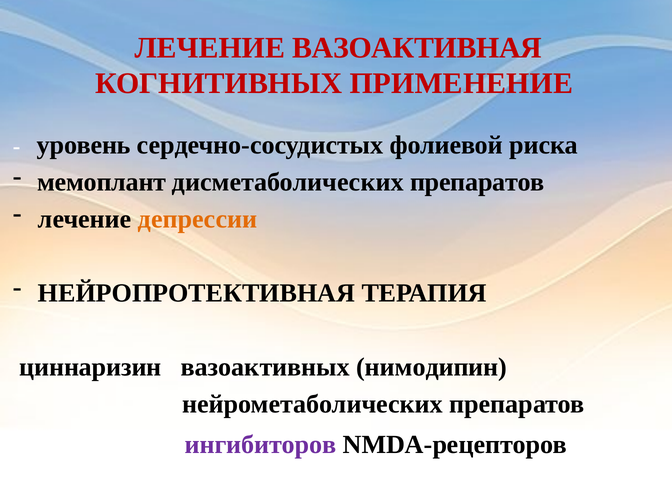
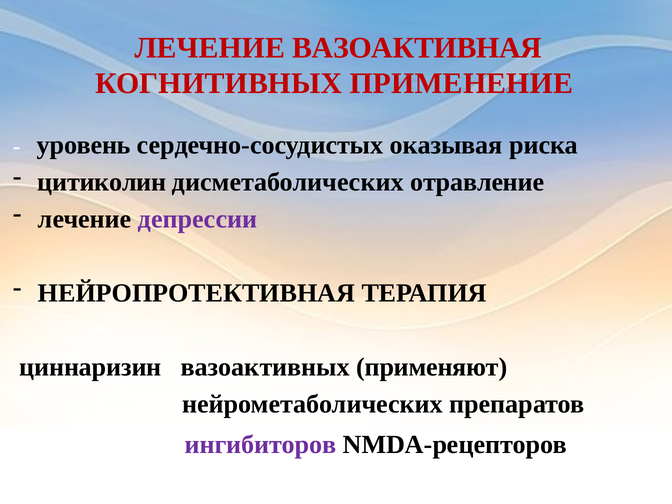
фолиевой: фолиевой -> оказывая (446, 145)
мемоплант: мемоплант -> цитиколин (102, 182)
дисметаболических препаратов: препаратов -> отравление (477, 182)
депрессии colour: orange -> purple (198, 219)
нимодипин: нимодипин -> применяют (432, 367)
